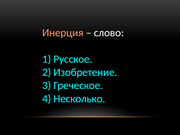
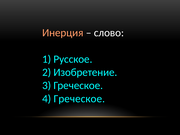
Несколько: Несколько -> Греческое (79, 99)
